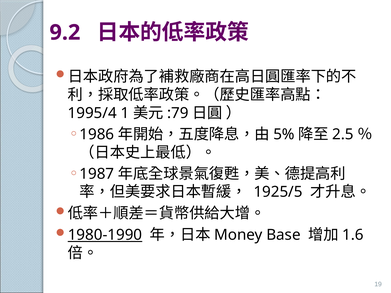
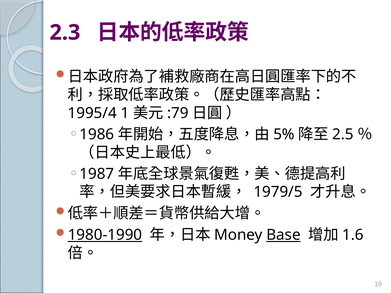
9.2: 9.2 -> 2.3 (65, 33)
1925/5: 1925/5 -> 1979/5 (278, 192)
Base underline: none -> present (283, 235)
